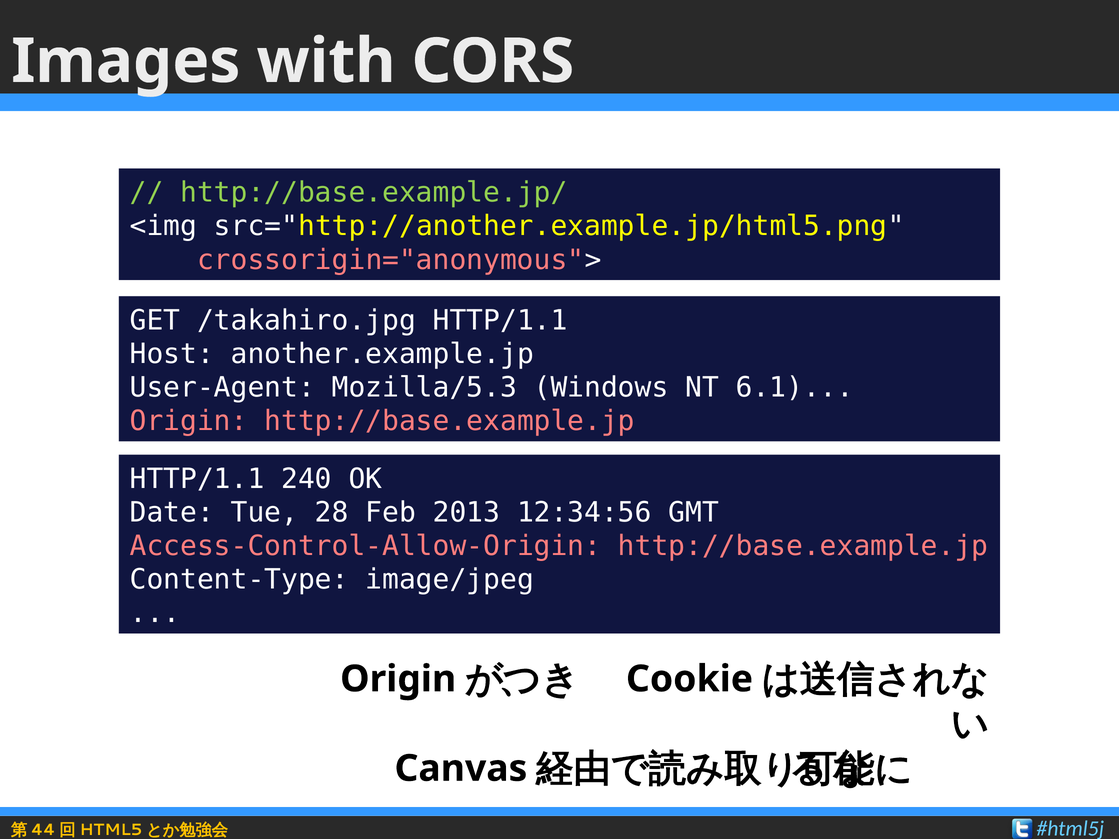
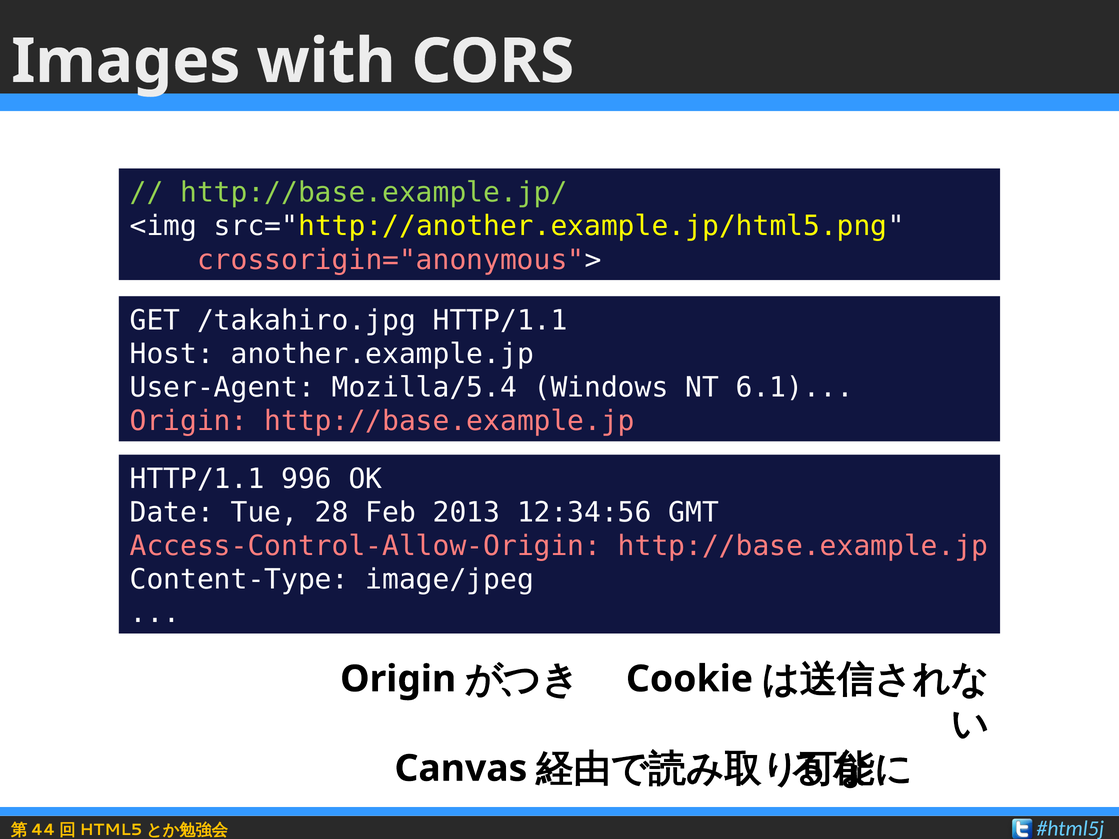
Mozilla/5.3: Mozilla/5.3 -> Mozilla/5.4 (424, 388)
240: 240 -> 996 (307, 479)
